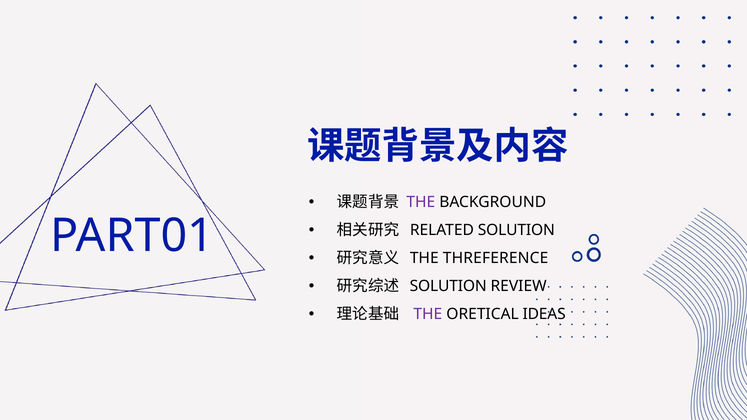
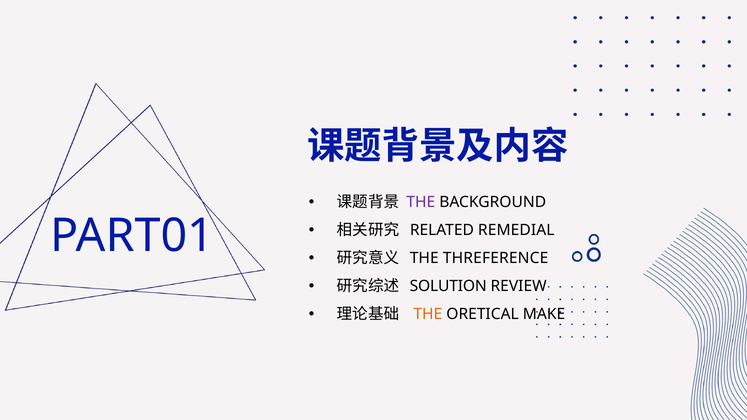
RELATED SOLUTION: SOLUTION -> REMEDIAL (516, 230)
THE colour: purple -> orange (428, 314)
IDEAS: IDEAS -> MAKE (544, 314)
